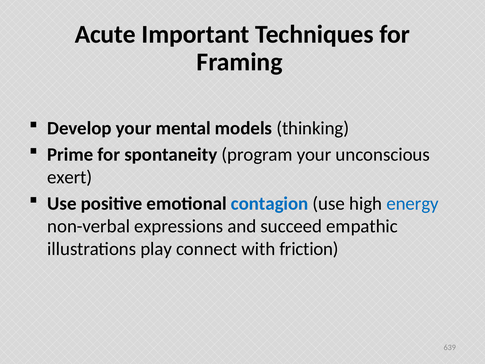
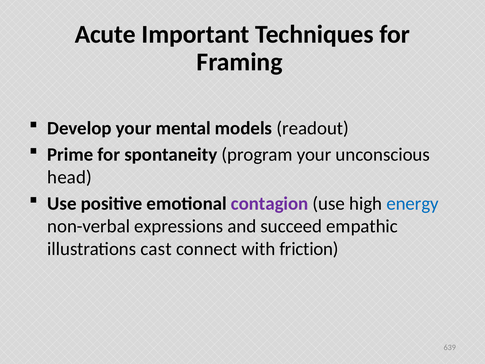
thinking: thinking -> readout (313, 128)
exert: exert -> head (70, 177)
contagion colour: blue -> purple (270, 204)
play: play -> cast (156, 249)
